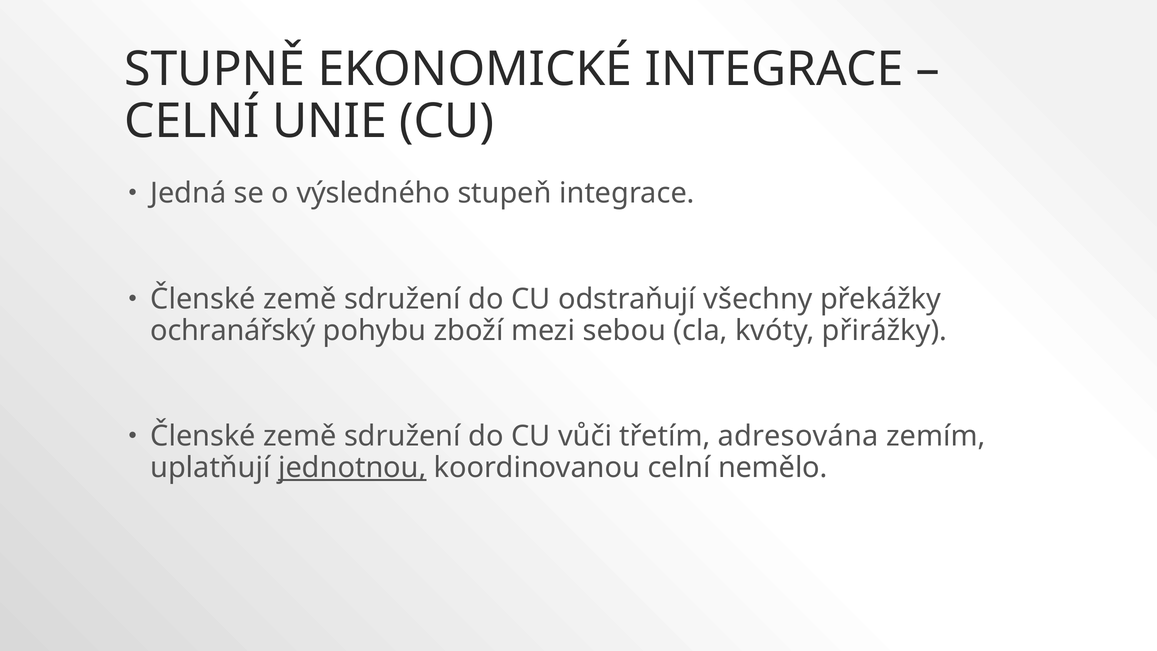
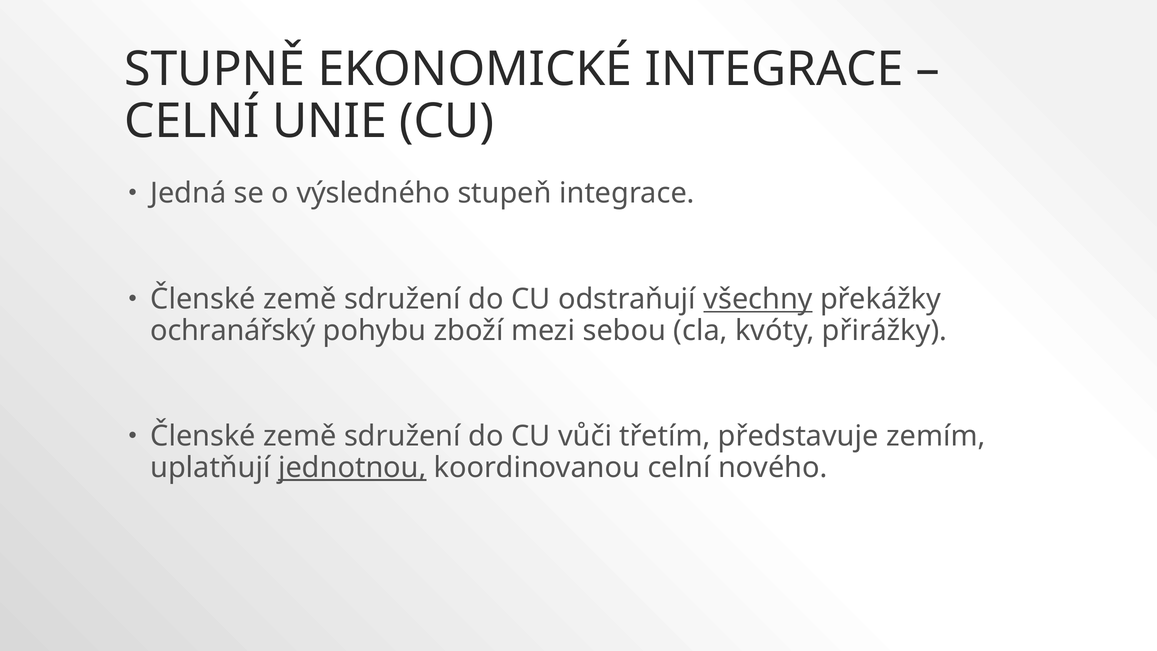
všechny underline: none -> present (758, 299)
adresována: adresována -> představuje (798, 436)
nemělo: nemělo -> nového (773, 468)
